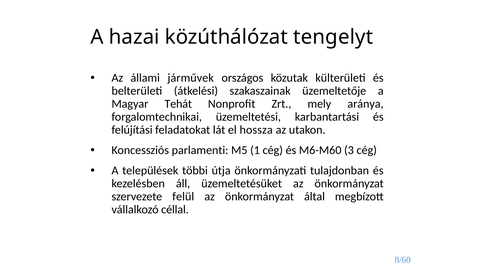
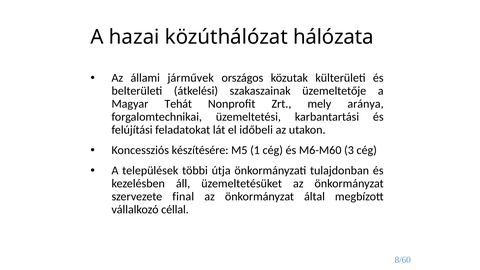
tengelyt: tengelyt -> hálózata (333, 37)
hossza: hossza -> időbeli (256, 130)
parlamenti: parlamenti -> készítésére (200, 150)
felül: felül -> final (183, 196)
